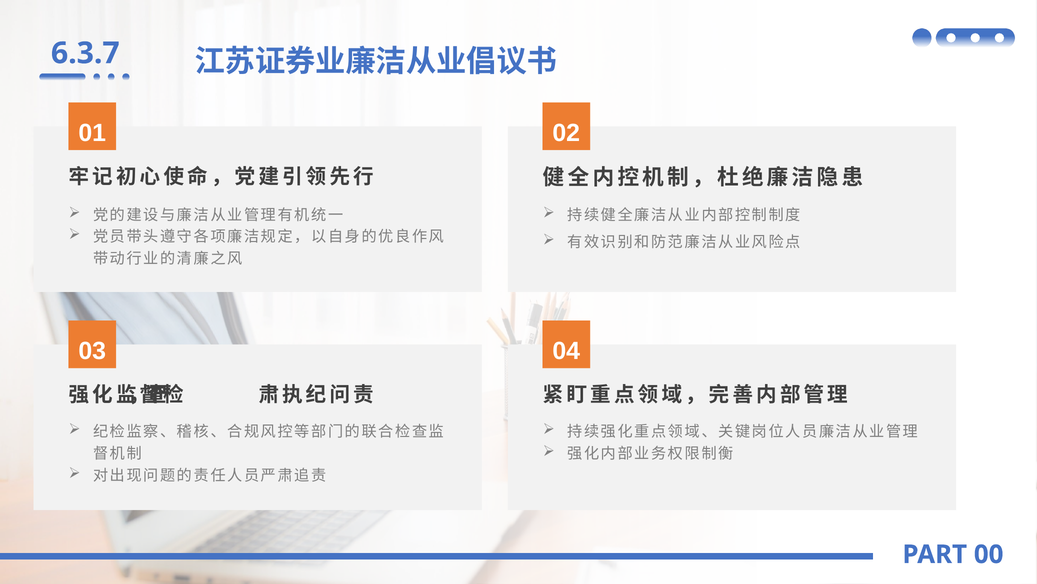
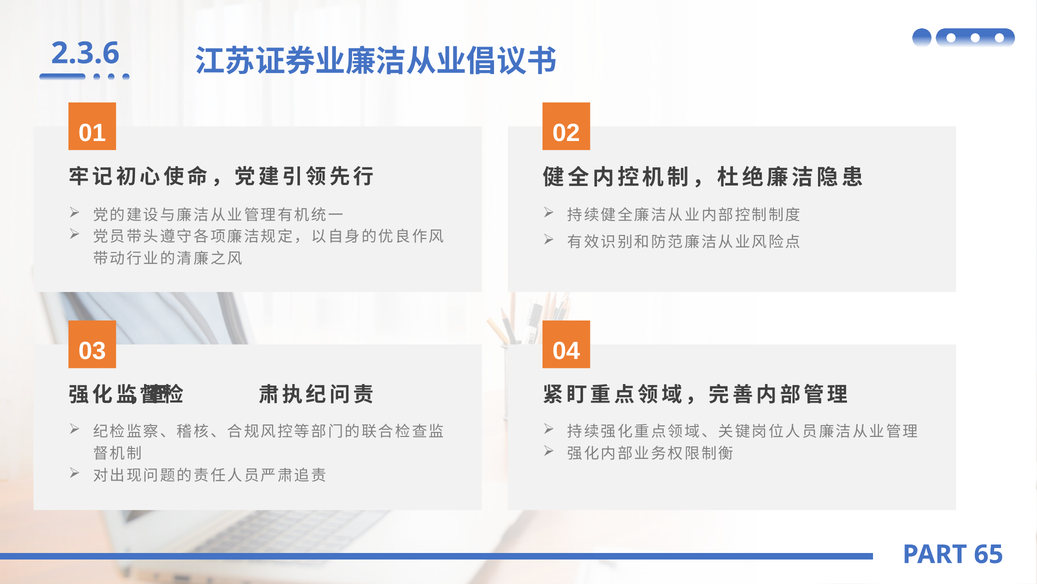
6.3.7: 6.3.7 -> 2.3.6 (85, 53)
00: 00 -> 65 (989, 554)
